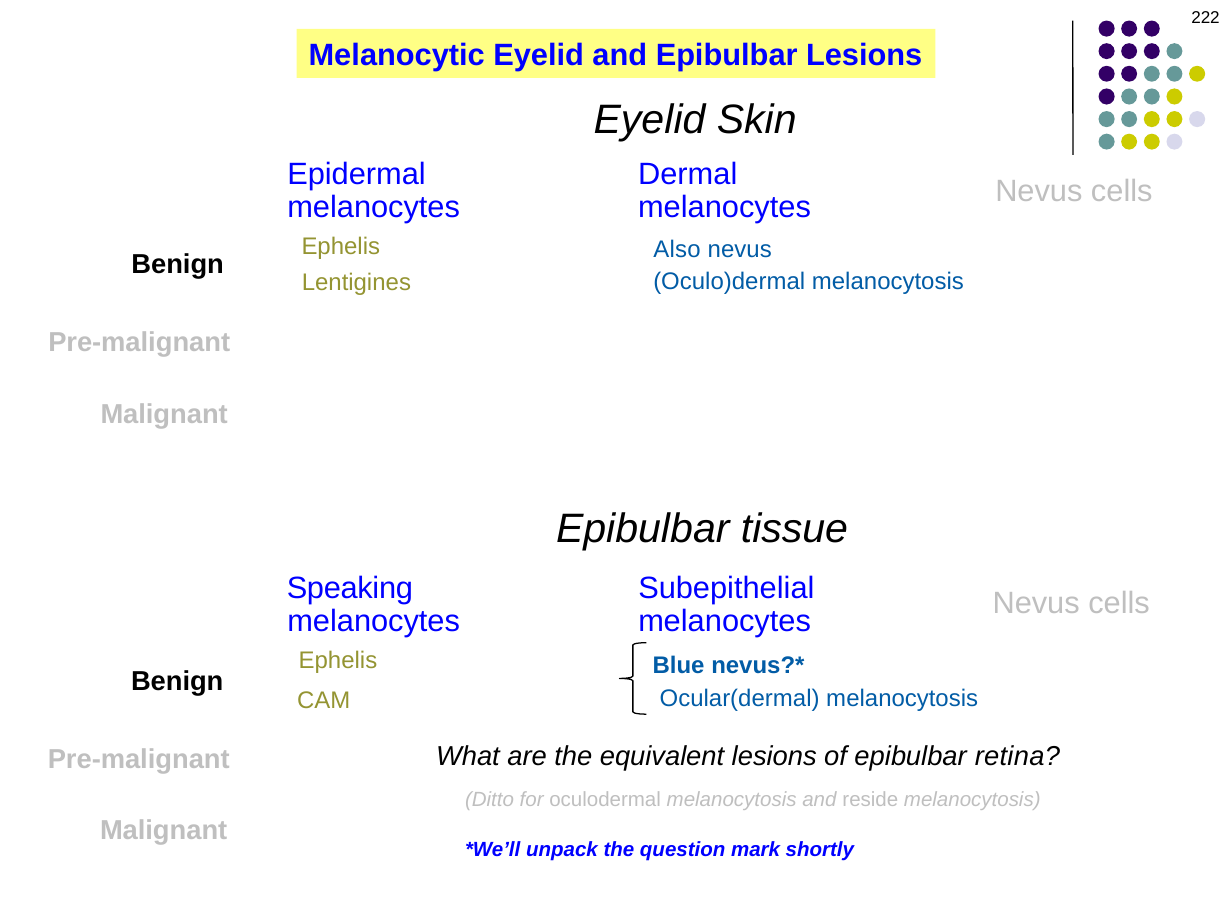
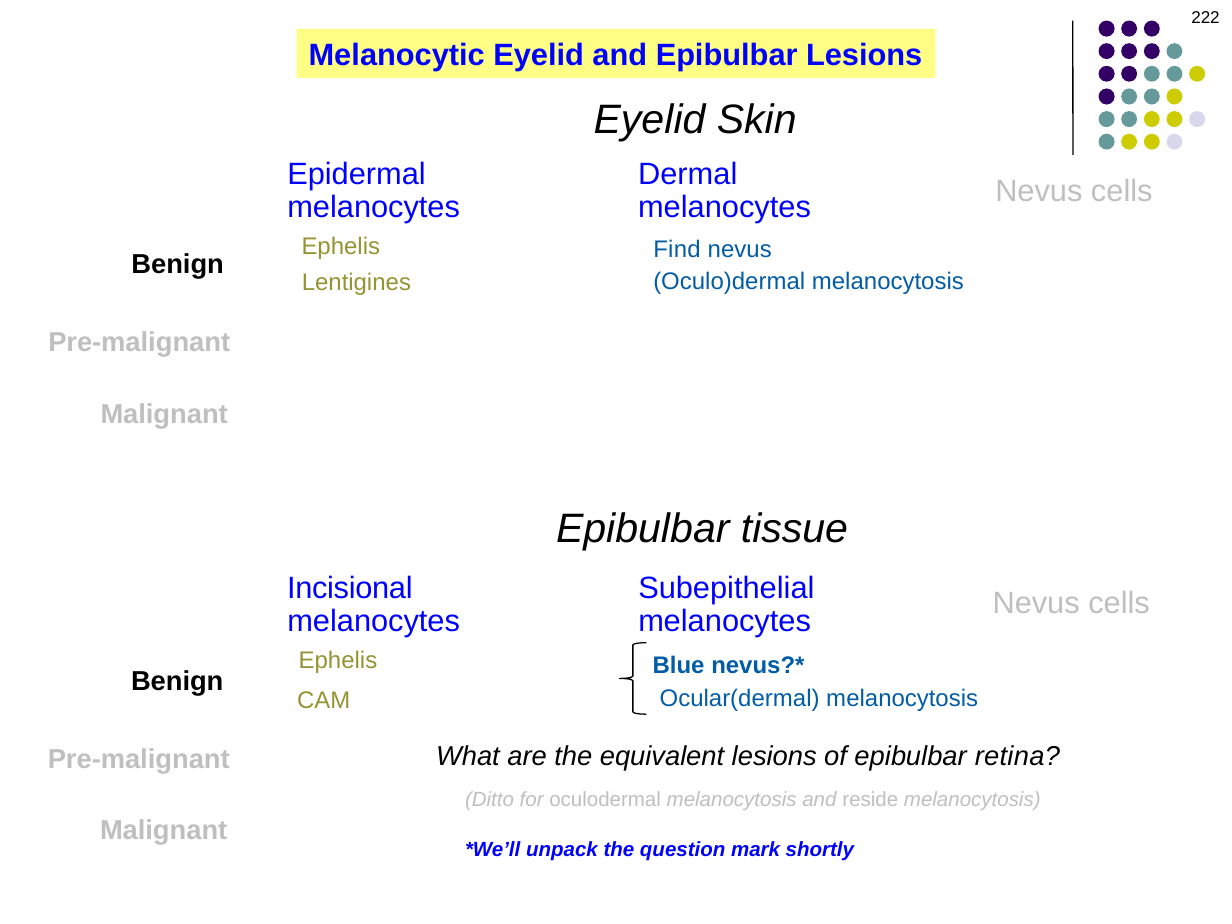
Also: Also -> Find (677, 250)
Speaking: Speaking -> Incisional (350, 589)
